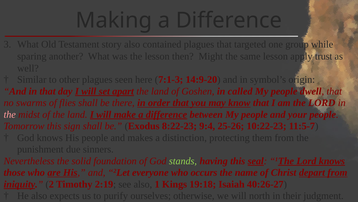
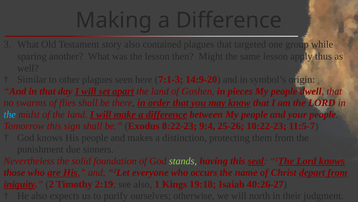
trust: trust -> thus (323, 56)
called: called -> pieces (240, 91)
the colour: pink -> light blue (10, 114)
